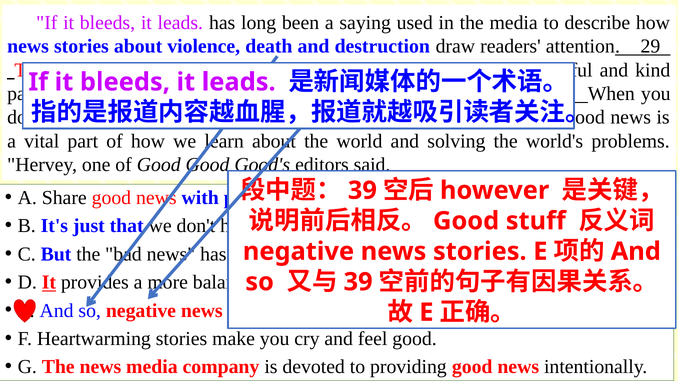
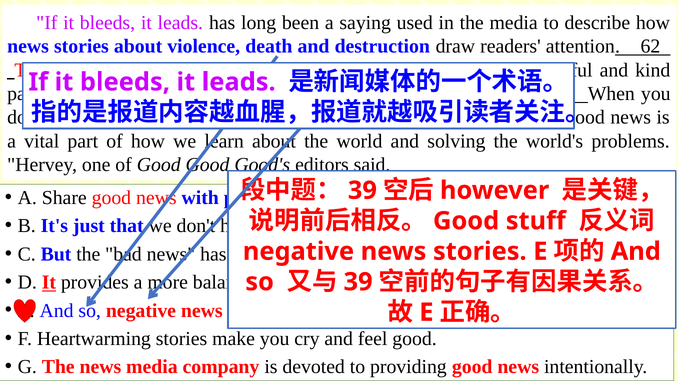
29: 29 -> 62 (650, 46)
